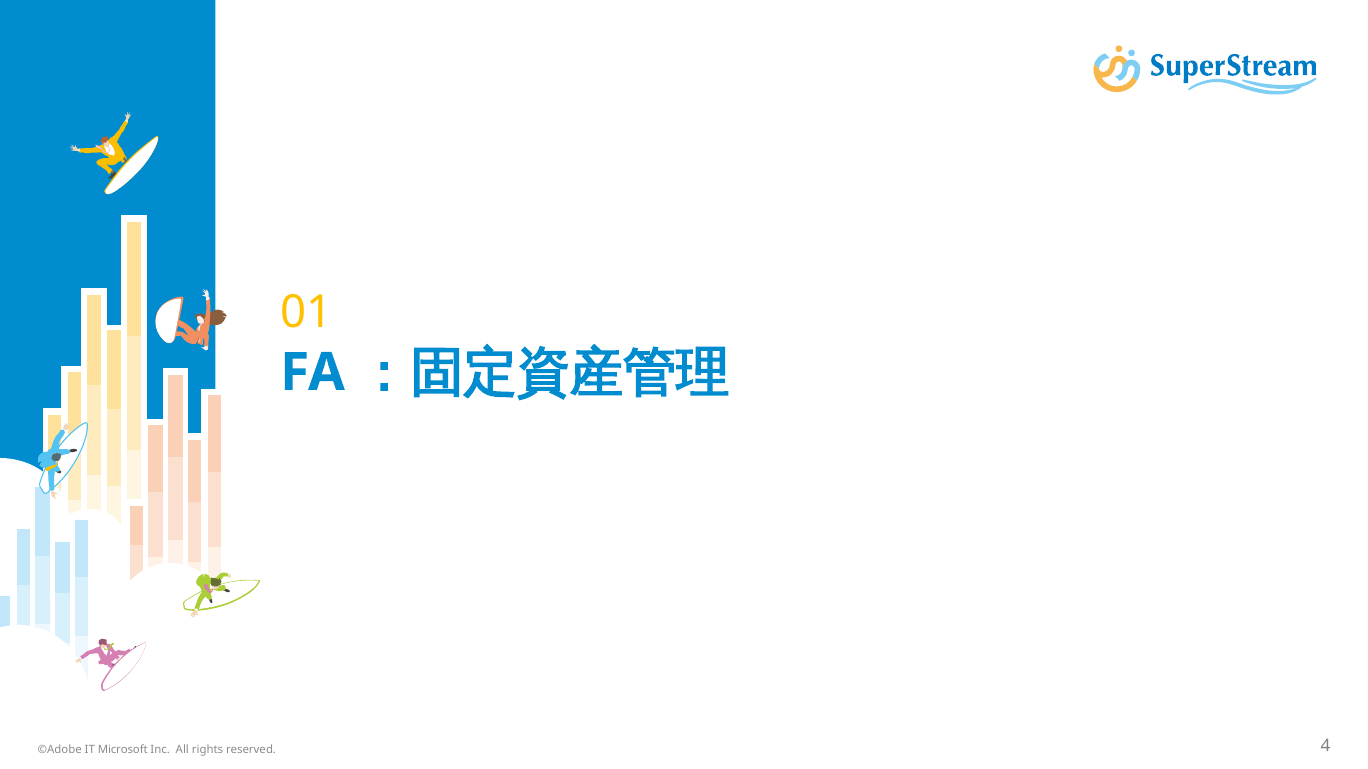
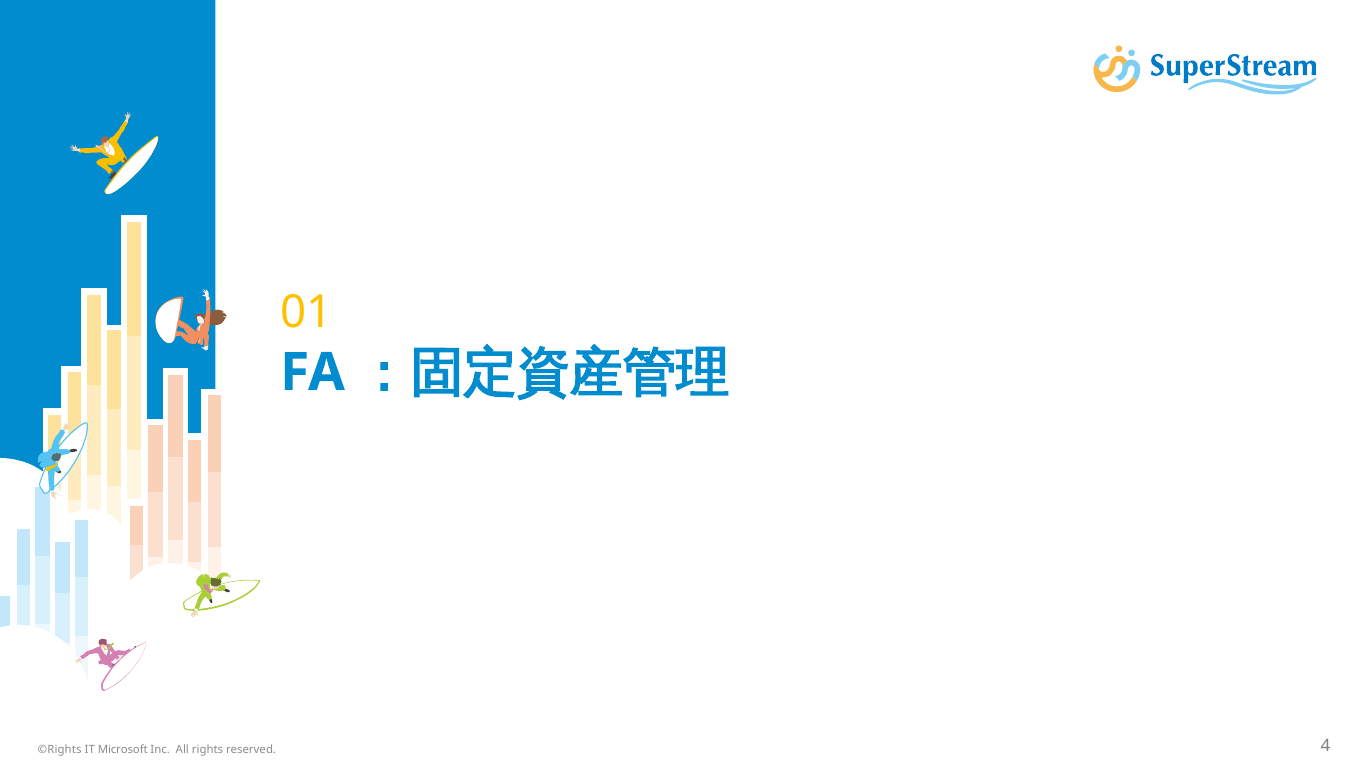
©Adobe: ©Adobe -> ©Rights (60, 750)
